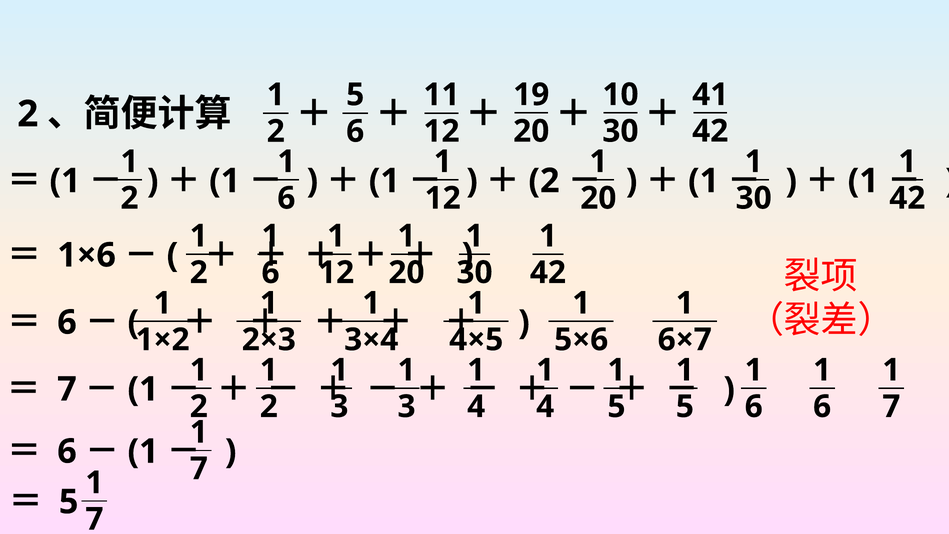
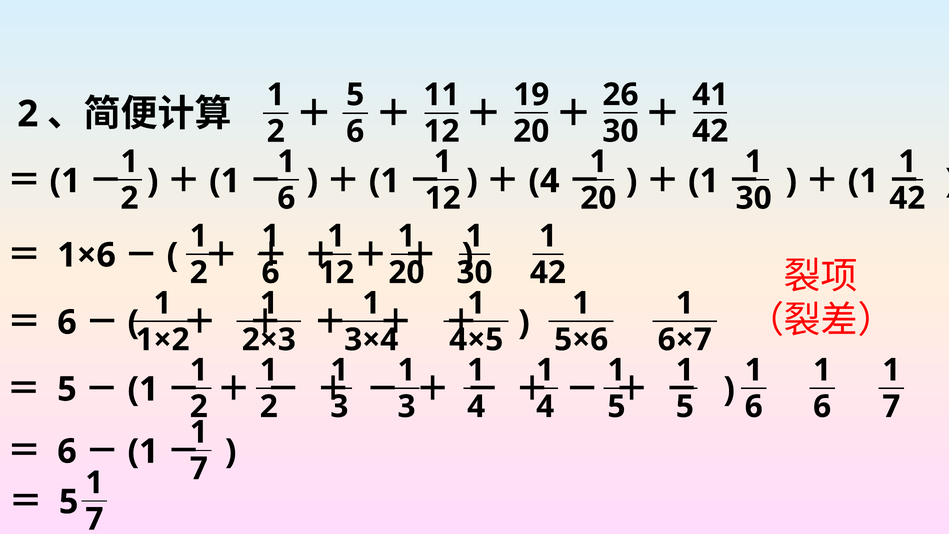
10: 10 -> 26 (620, 95)
2: 2 -> 4 (544, 181)
7: 7 -> 5 (67, 389)
